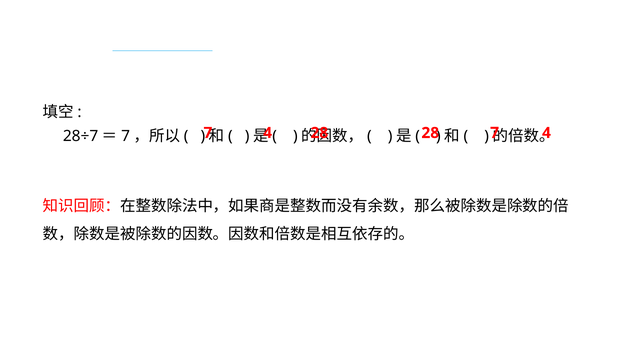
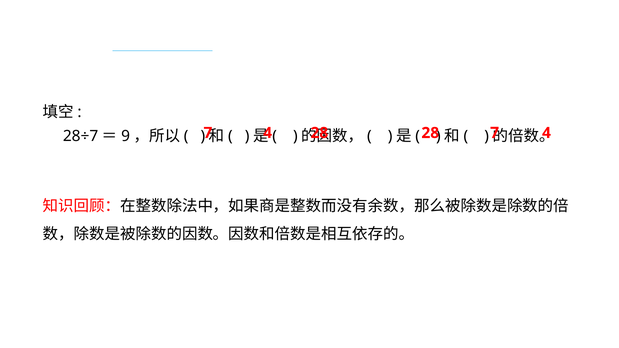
7: 7 -> 9 (126, 136)
